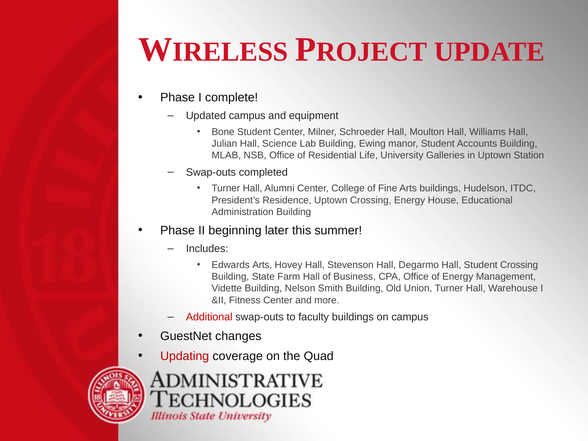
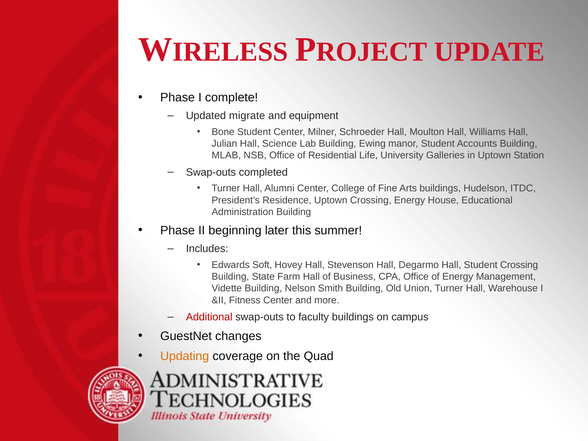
Updated campus: campus -> migrate (247, 116)
Edwards Arts: Arts -> Soft (262, 265)
Updating colour: red -> orange (185, 356)
